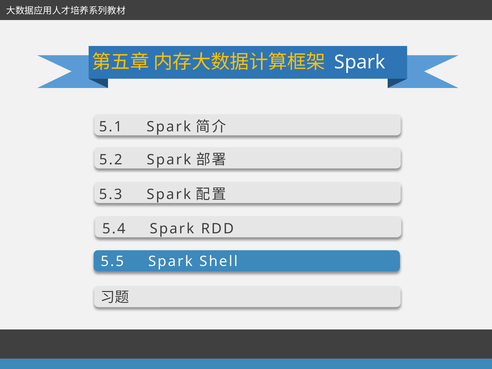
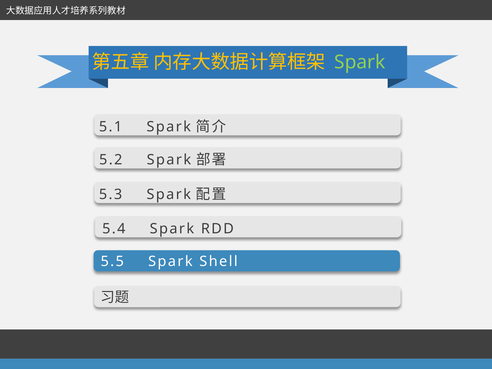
Spark colour: white -> light green (360, 62)
